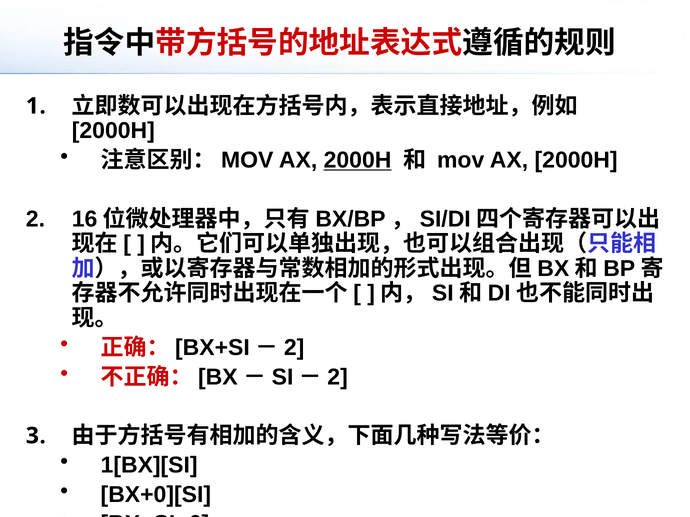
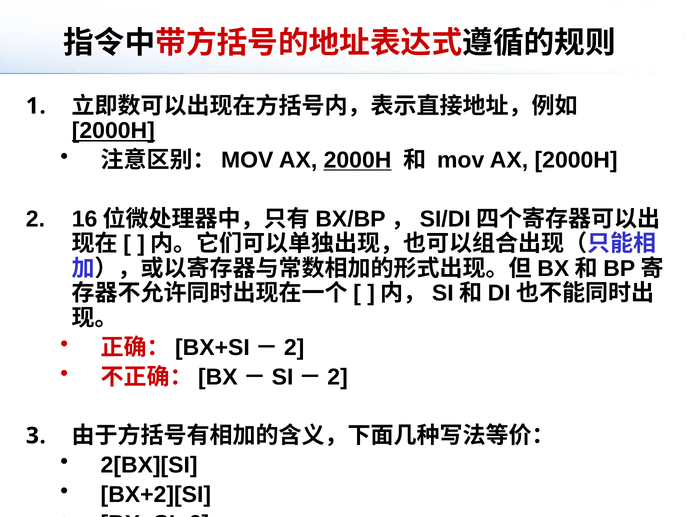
2000H underline: none -> present (113, 131)
1[BX][SI: 1[BX][SI -> 2[BX][SI (149, 466)
BX+0][SI: BX+0][SI -> BX+2][SI (156, 495)
